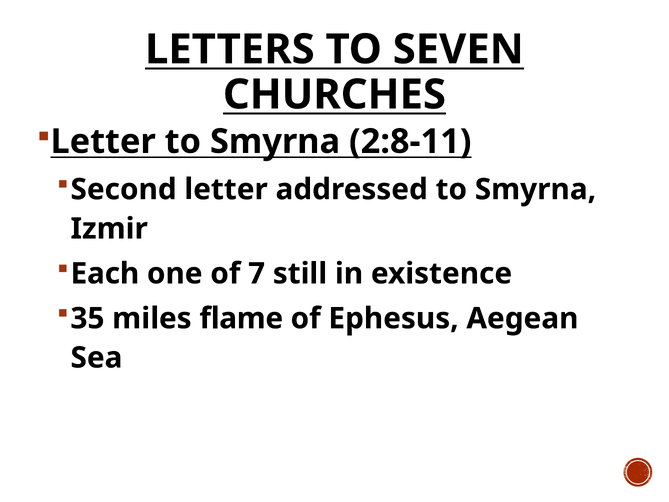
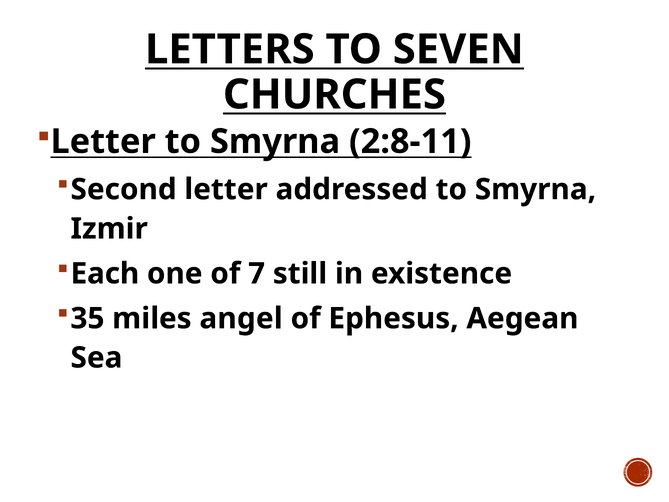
flame: flame -> angel (241, 318)
